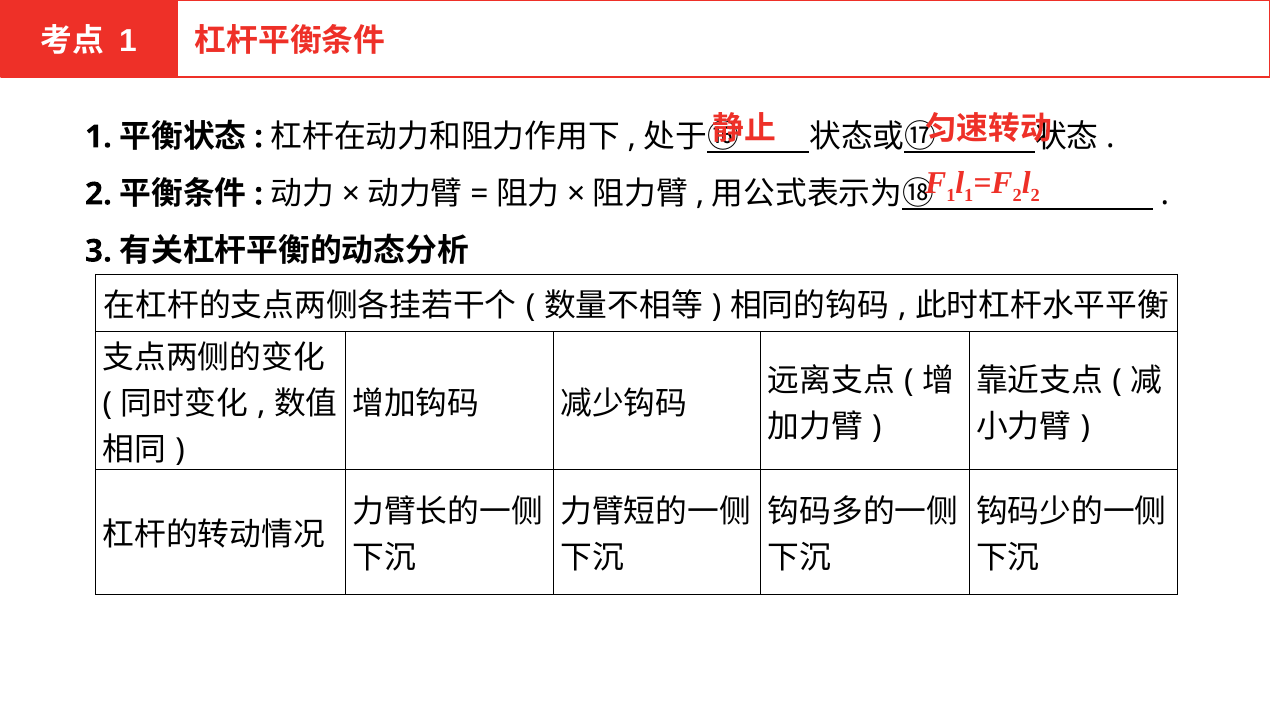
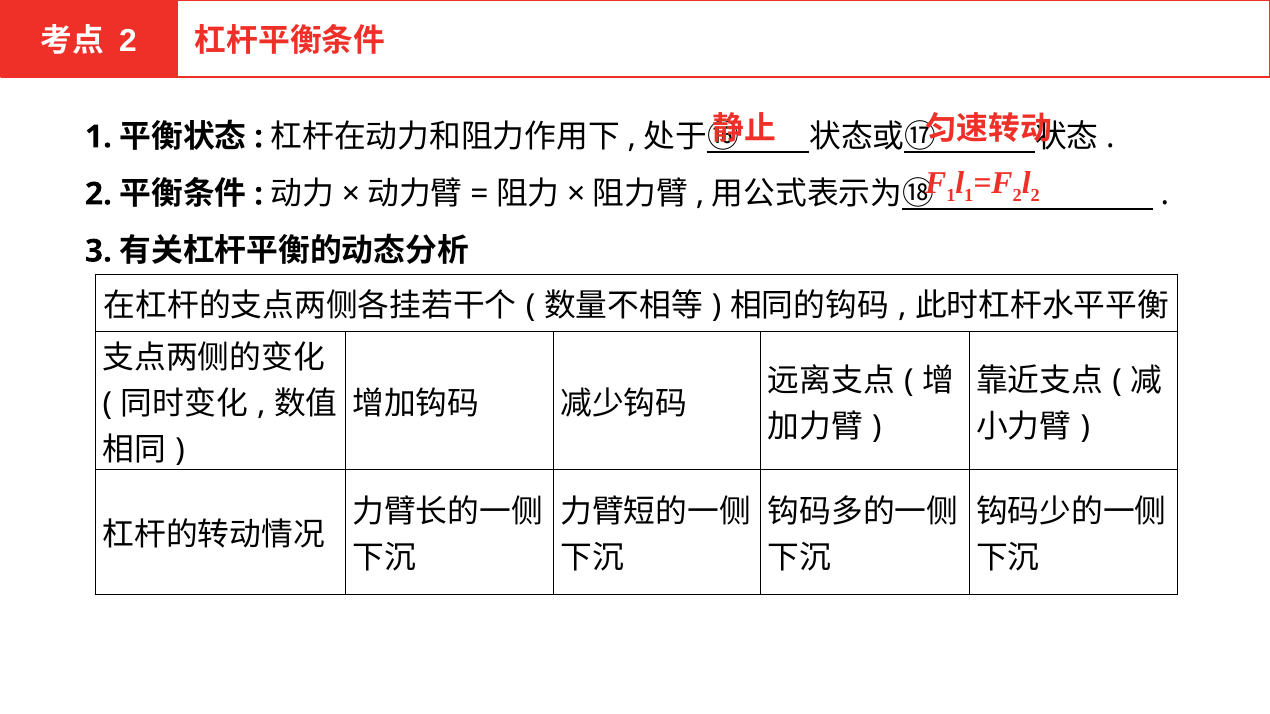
1: 1 -> 2 (128, 41)
